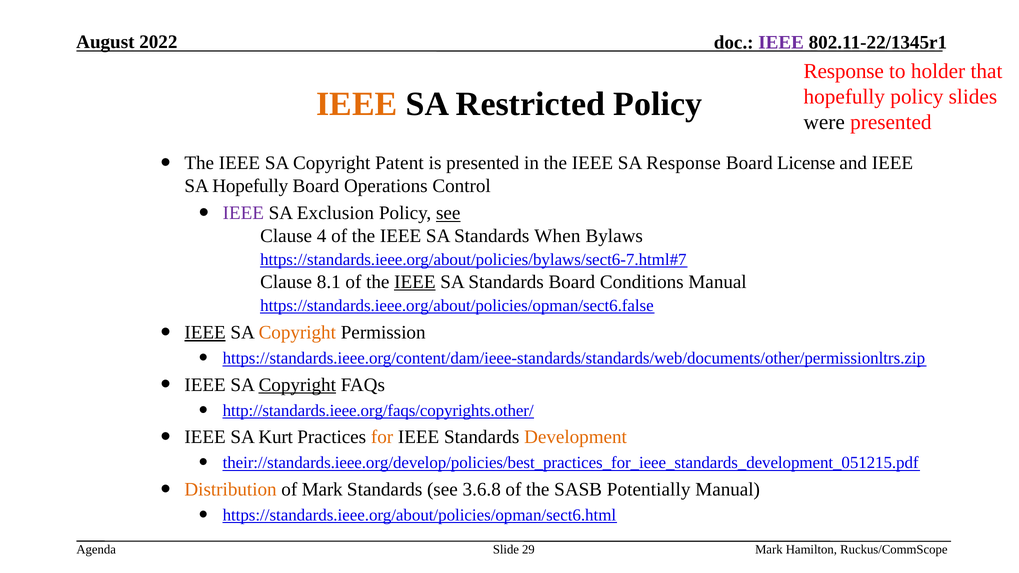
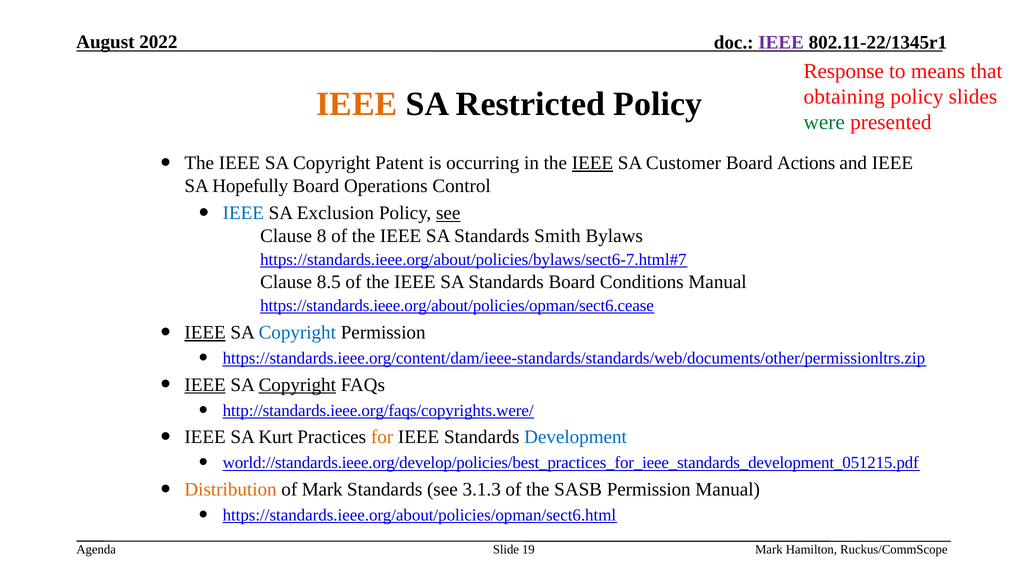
holder: holder -> means (938, 71)
hopefully: hopefully -> obtaining (844, 97)
were colour: black -> green (824, 122)
is presented: presented -> occurring (483, 163)
IEEE underline: none -> present (592, 163)
SA Response: Response -> Customer (684, 163)
License: License -> Actions (806, 163)
IEEE colour: purple -> blue (243, 213)
4: 4 -> 8 (322, 236)
When: When -> Smith (557, 236)
8.1: 8.1 -> 8.5 (329, 282)
IEEE underline: present -> none (415, 282)
https://standards.ieee.org/about/policies/opman/sect6.false: https://standards.ieee.org/about/policies/opman/sect6.false -> https://standards.ieee.org/about/policies/opman/sect6.cease (457, 306)
Copyright colour: orange -> blue (297, 333)
IEEE underline: none -> present (205, 385)
http://standards.ieee.org/faqs/copyrights.other/: http://standards.ieee.org/faqs/copyrights.other/ -> http://standards.ieee.org/faqs/copyrights.were/ (378, 411)
Development colour: orange -> blue (576, 437)
their://standards.ieee.org/develop/policies/best_practices_for_ieee_standards_development_051215.pdf: their://standards.ieee.org/develop/policies/best_practices_for_ieee_standards_development_051215.pdf -> world://standards.ieee.org/develop/policies/best_practices_for_ieee_standards_development_051215.pdf (571, 463)
3.6.8: 3.6.8 -> 3.1.3 (482, 490)
SASB Potentially: Potentially -> Permission (649, 490)
29: 29 -> 19 (528, 550)
